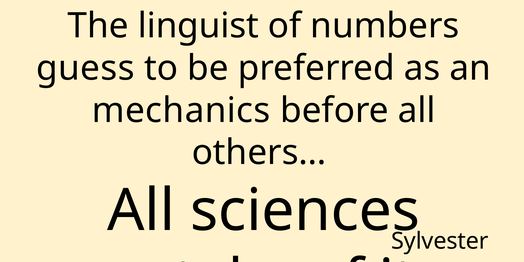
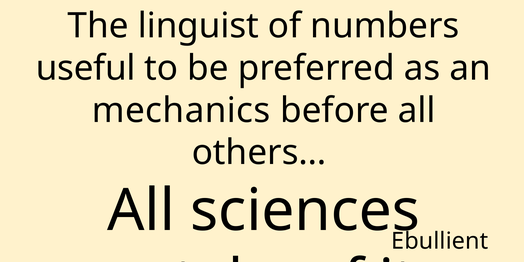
guess: guess -> useful (86, 68)
Sylvester: Sylvester -> Ebullient (440, 241)
